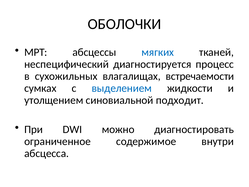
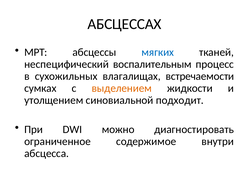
ОБОЛОЧКИ: ОБОЛОЧКИ -> АБСЦЕССАХ (125, 24)
диагностируется: диагностируется -> воспалительным (152, 64)
выделением colour: blue -> orange (122, 88)
